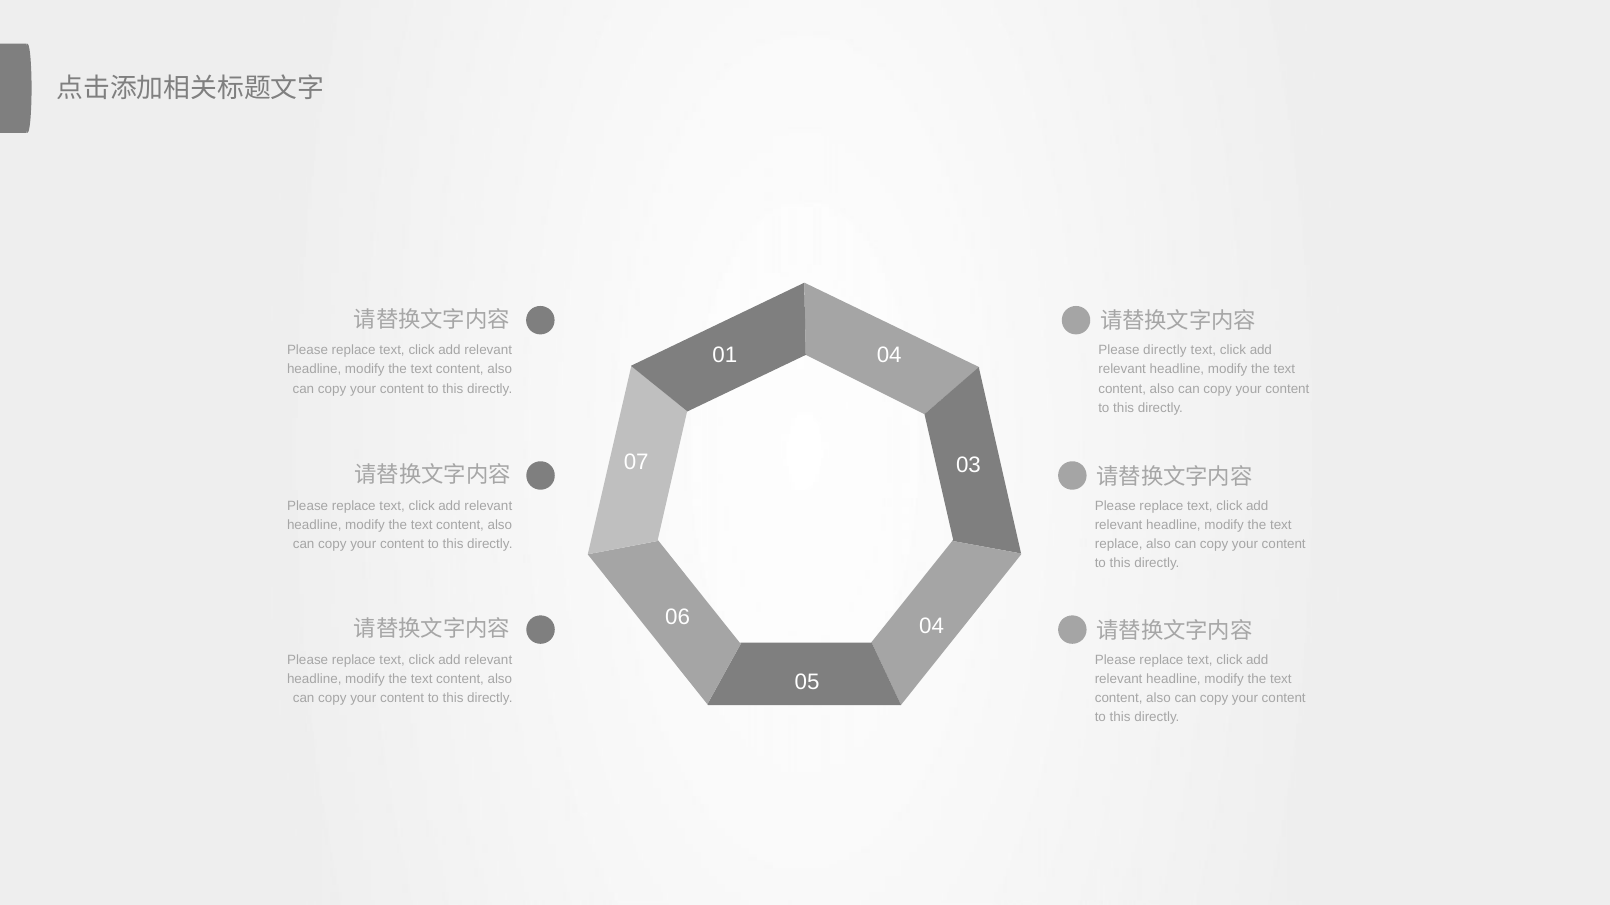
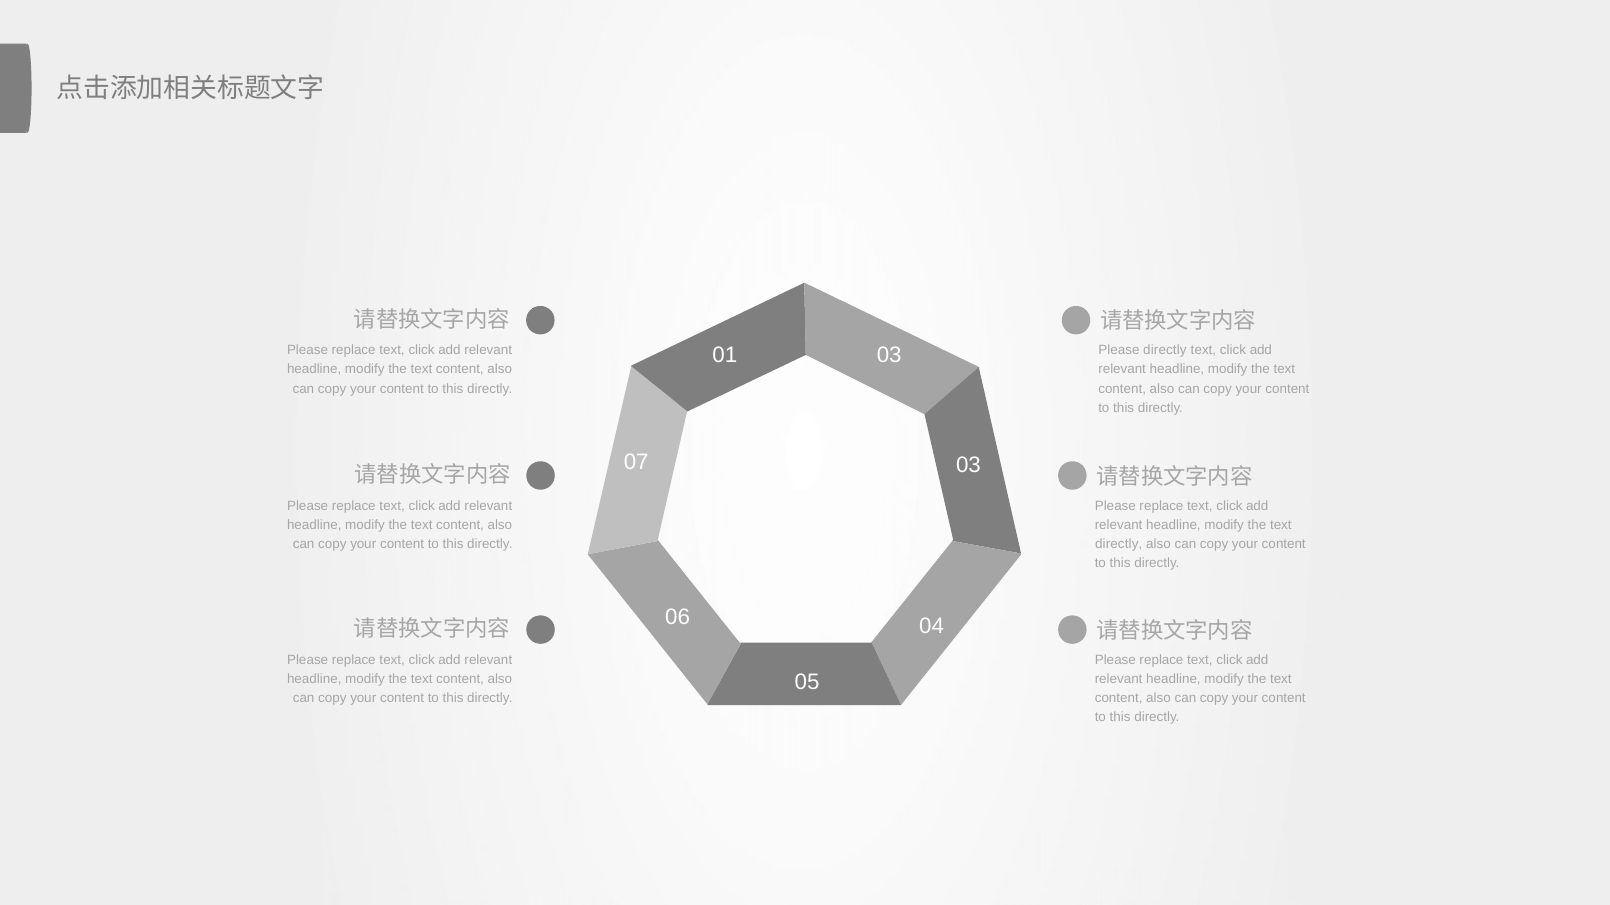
01 04: 04 -> 03 (889, 355)
replace: replace -> directly (1119, 545)
